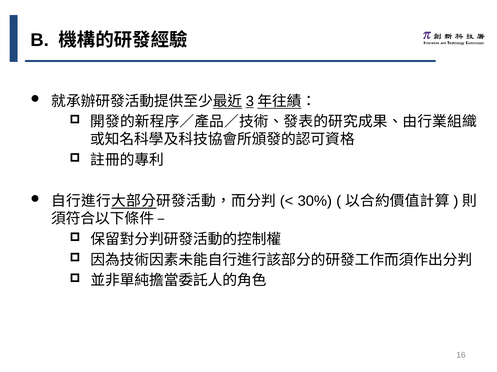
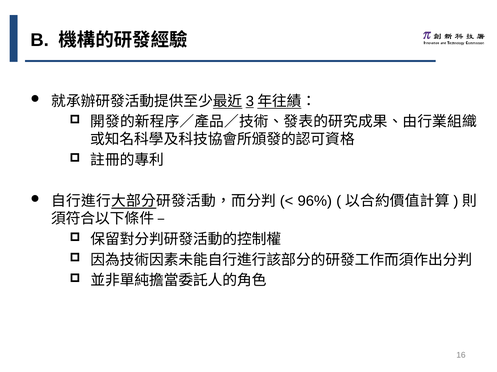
30%: 30% -> 96% (315, 202)
